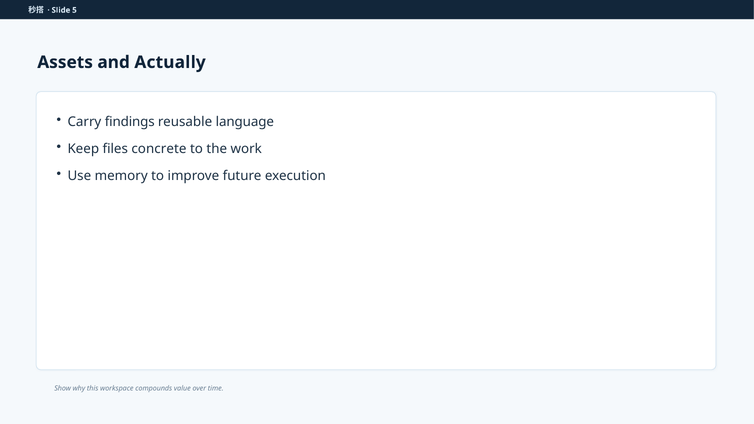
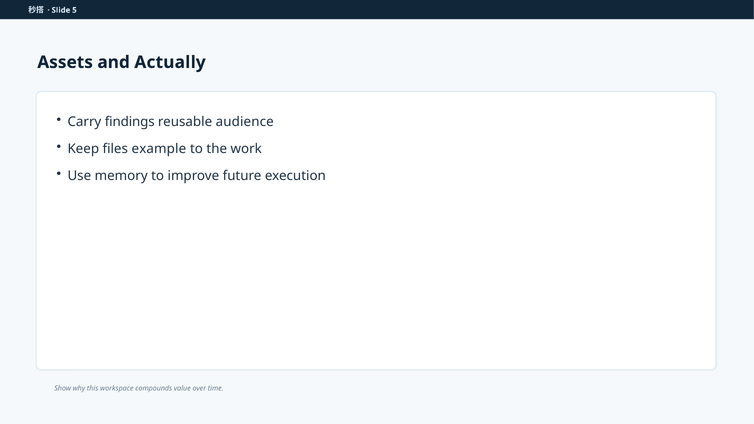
language: language -> audience (245, 122)
concrete: concrete -> example (159, 149)
